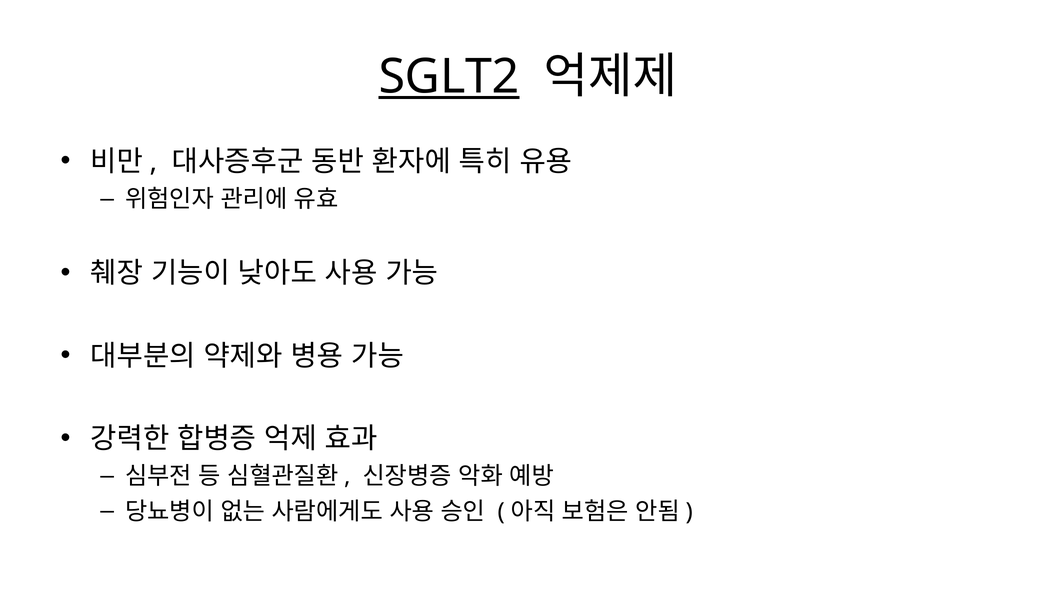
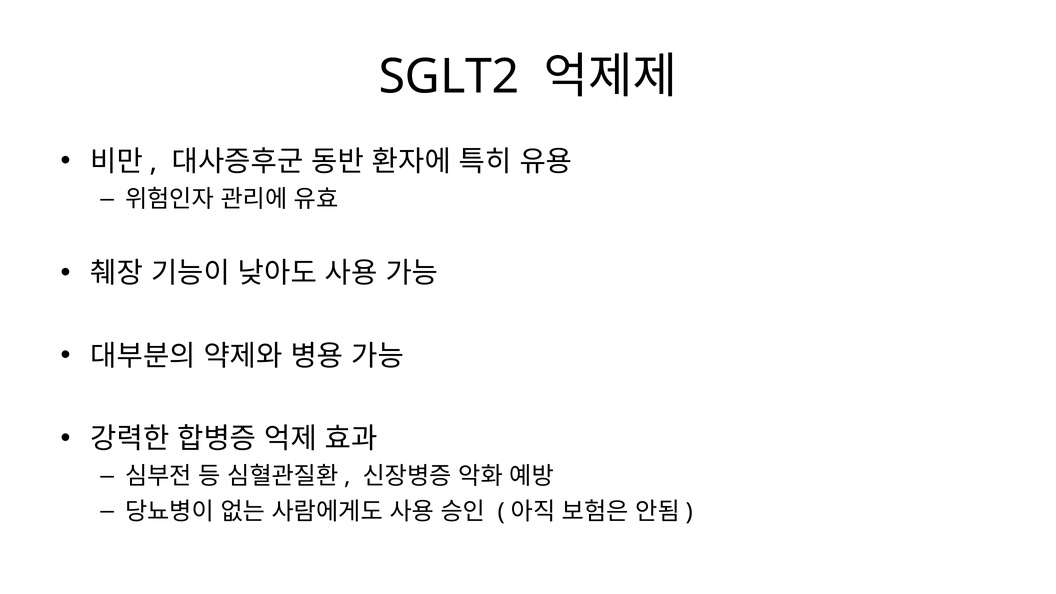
SGLT2 underline: present -> none (449, 77)
